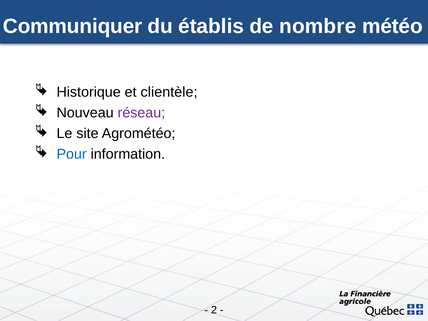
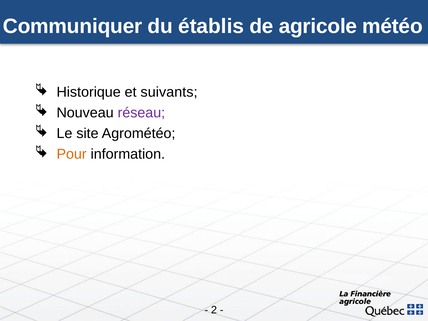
nombre: nombre -> agricole (318, 26)
clientèle: clientèle -> suivants (169, 92)
Pour colour: blue -> orange (72, 154)
